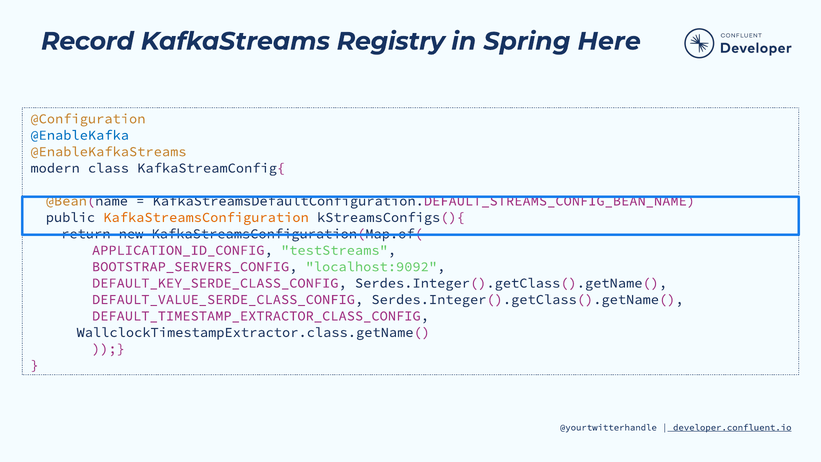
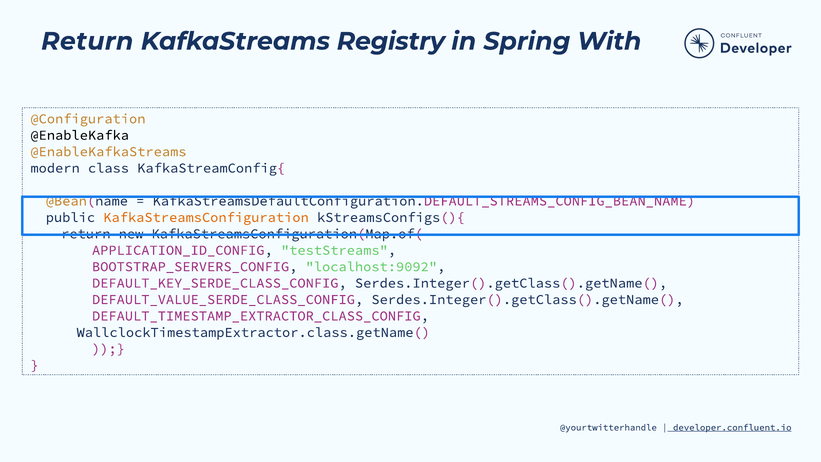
Record: Record -> Return (87, 41)
Here: Here -> With (609, 41)
@EnableKafka colour: blue -> black (80, 135)
